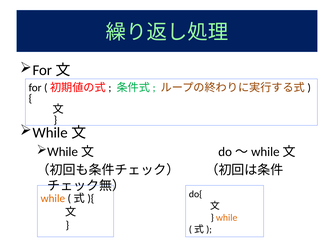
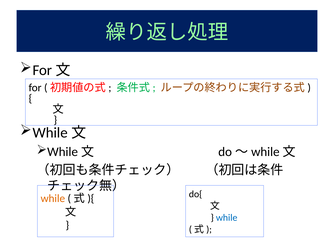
while colour: orange -> blue (227, 217)
